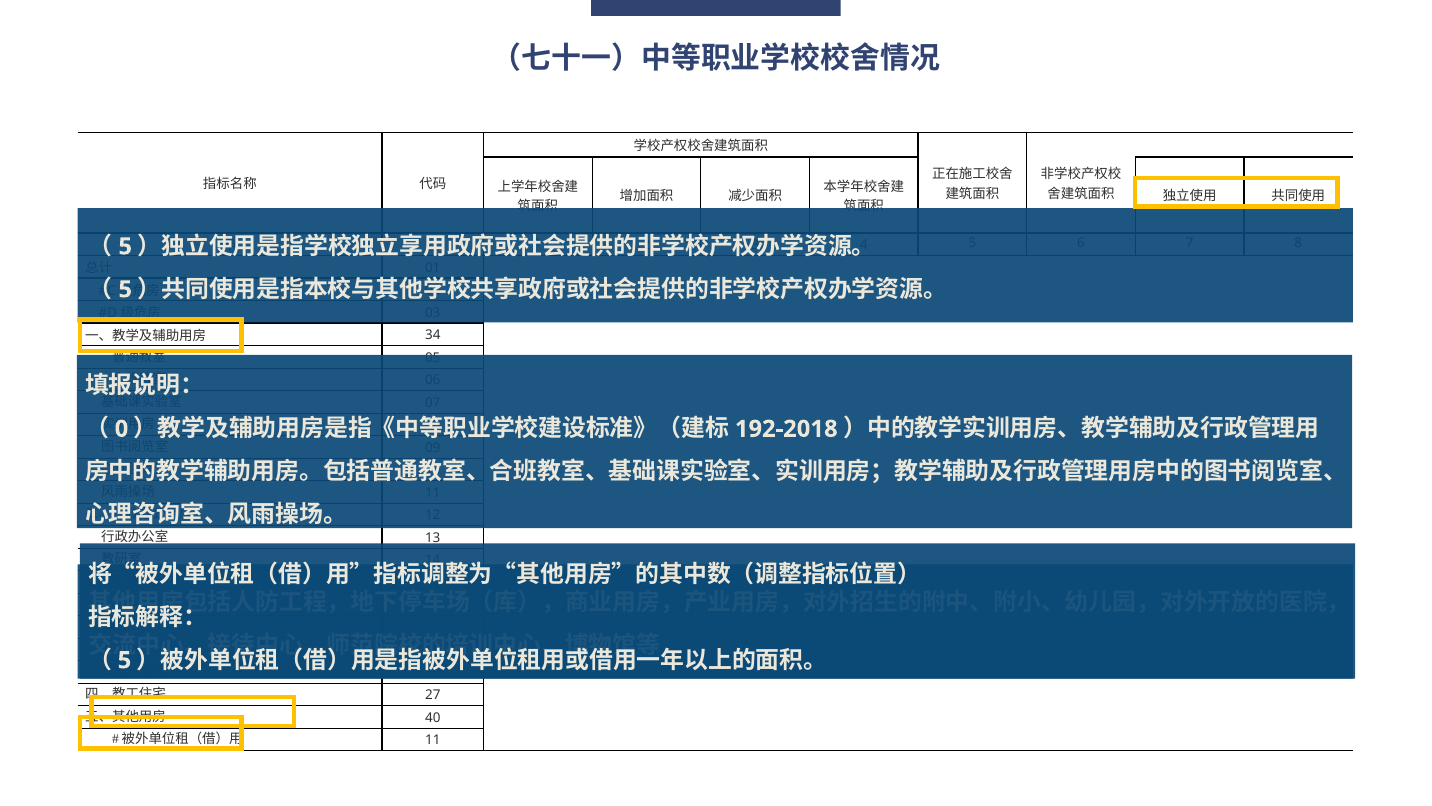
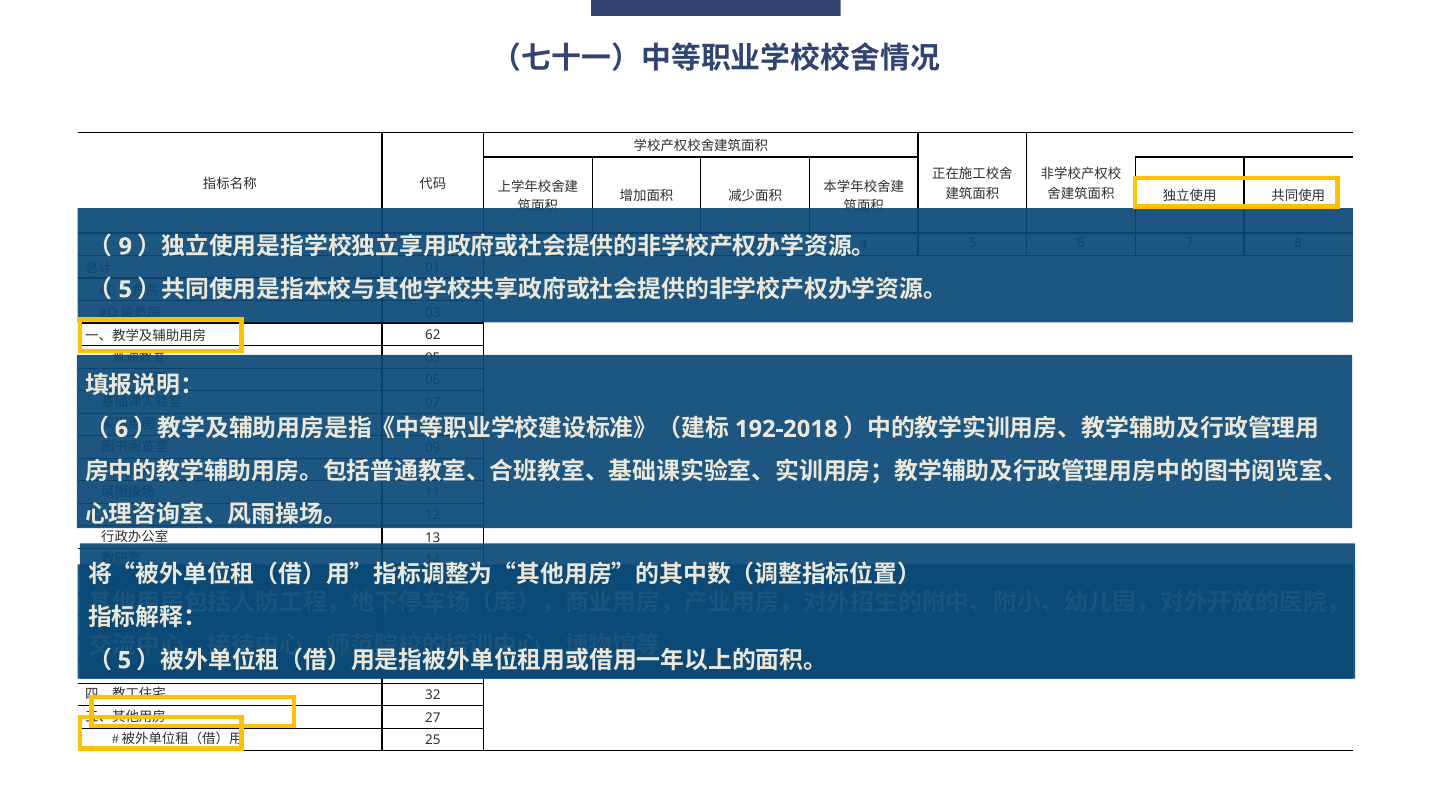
5: 5 -> 9 (125, 246)
34: 34 -> 62 (433, 335)
0: 0 -> 6 (121, 429)
27: 27 -> 32 (433, 695)
40: 40 -> 27 (433, 717)
11: 11 -> 25 (433, 740)
